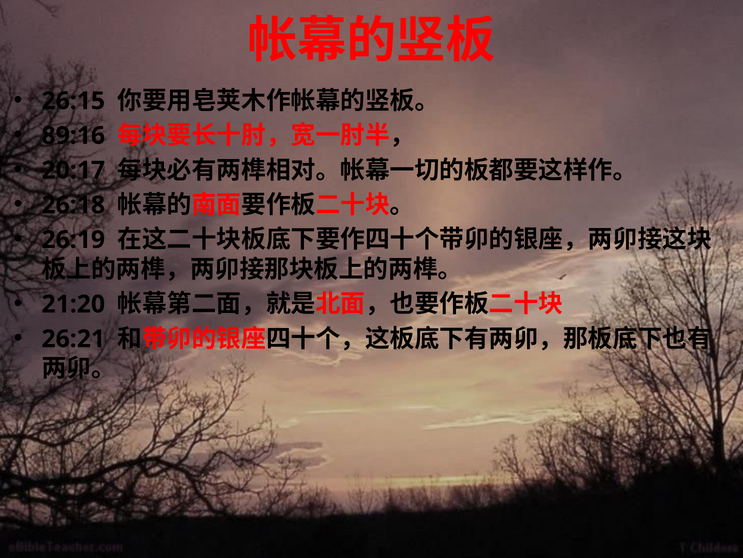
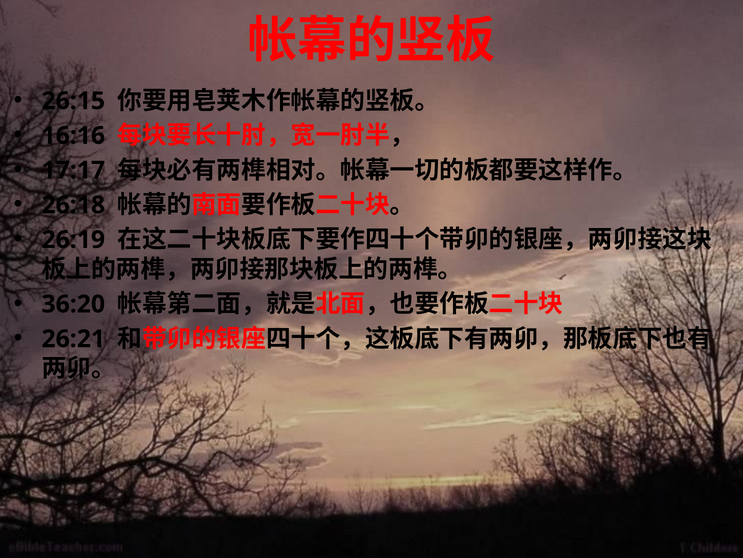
89:16: 89:16 -> 16:16 (73, 135)
20:17: 20:17 -> 17:17 (73, 170)
21:20: 21:20 -> 36:20 (73, 304)
